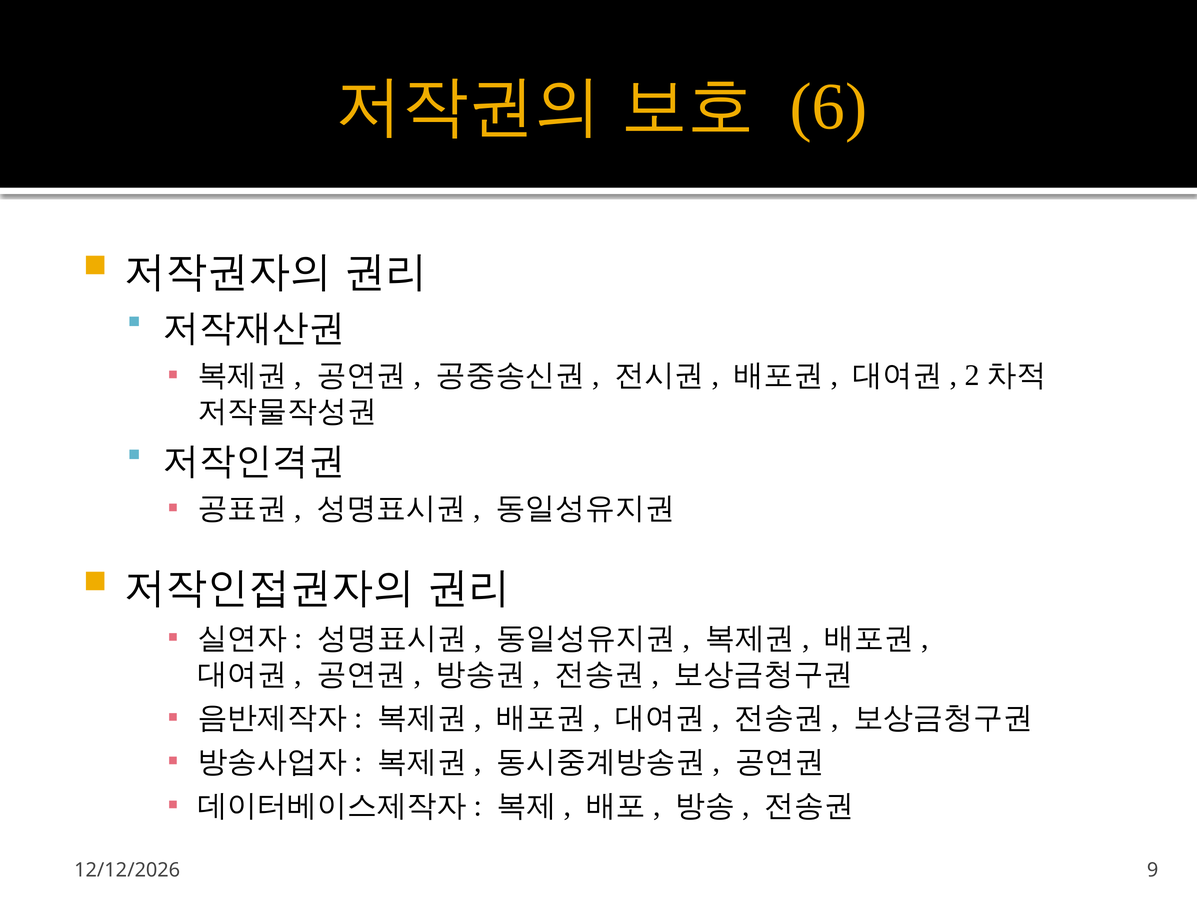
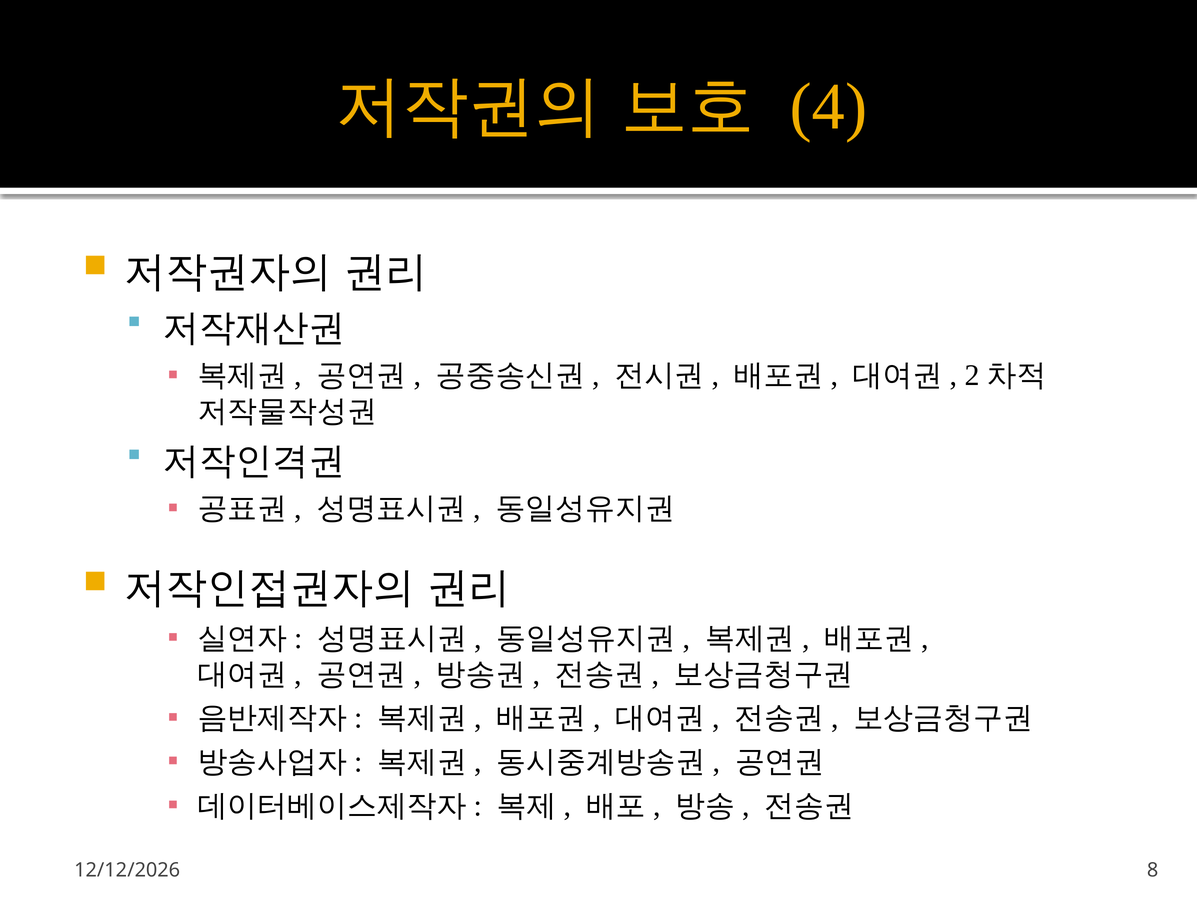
6: 6 -> 4 (829, 107)
9: 9 -> 8 (1153, 870)
